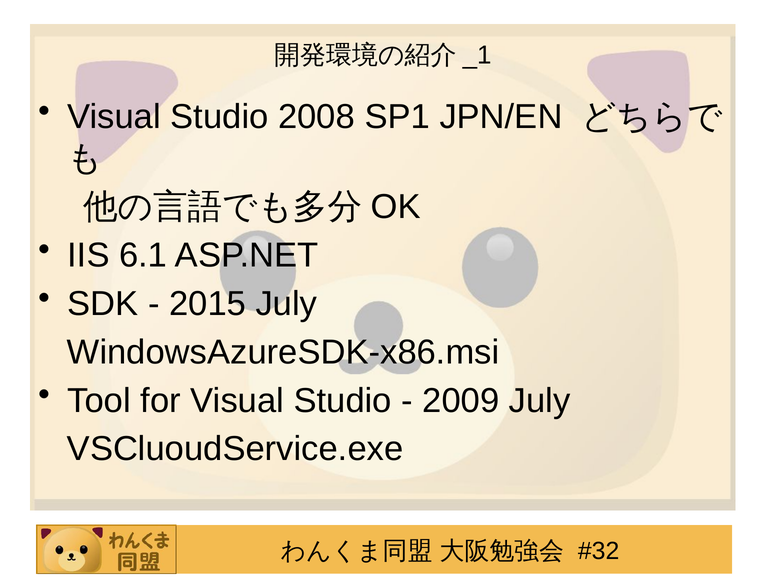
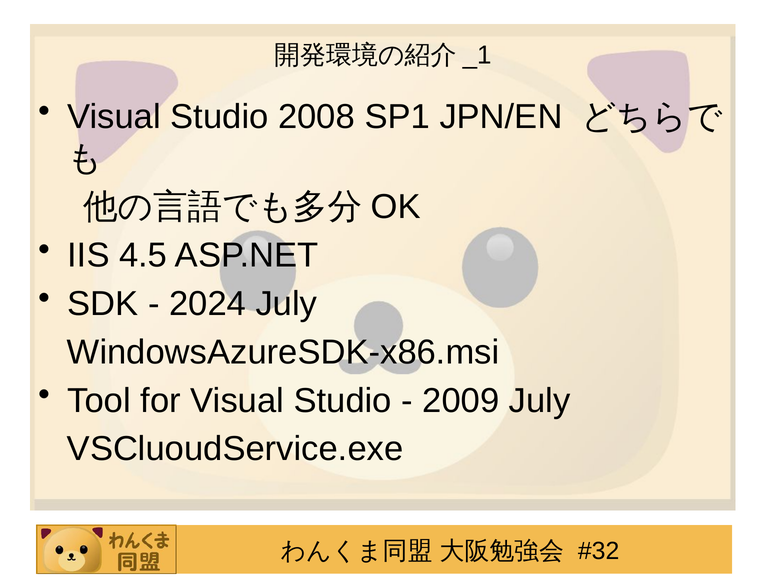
6.1: 6.1 -> 4.5 (143, 255)
2015: 2015 -> 2024 (208, 303)
